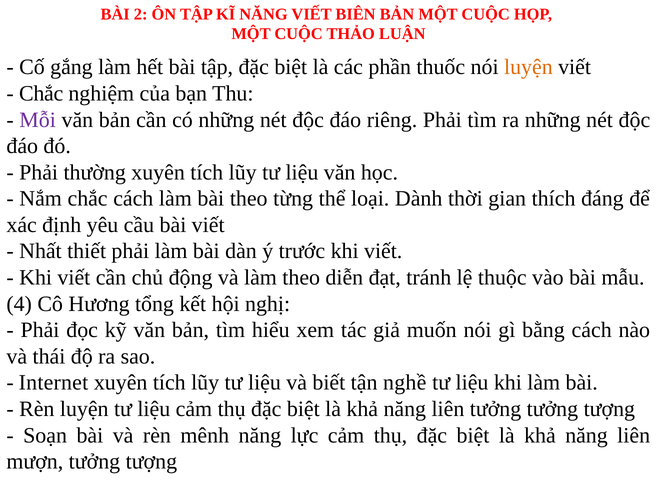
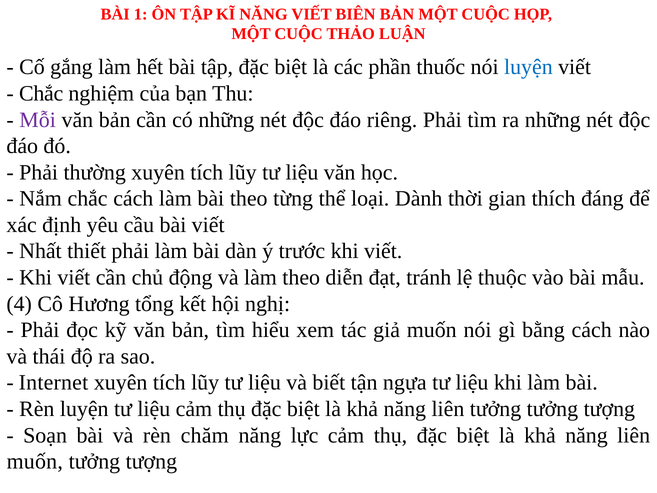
2: 2 -> 1 (141, 14)
luyện colour: orange -> blue (528, 67)
nghề: nghề -> ngựa (405, 383)
mênh: mênh -> chăm (205, 435)
mượn: mượn -> muốn (35, 461)
